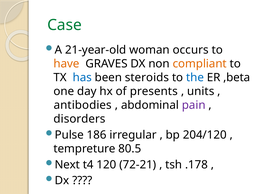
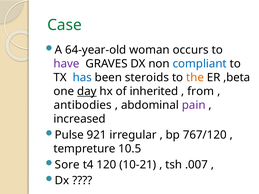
21-year-old: 21-year-old -> 64-year-old (96, 50)
have colour: orange -> purple (67, 64)
compliant colour: orange -> blue (200, 64)
the colour: blue -> orange (195, 78)
day underline: none -> present (87, 91)
presents: presents -> inherited (154, 91)
units: units -> from (201, 91)
disorders: disorders -> increased (80, 119)
186: 186 -> 921 (97, 135)
204/120: 204/120 -> 767/120 (205, 135)
80.5: 80.5 -> 10.5 (130, 149)
Next: Next -> Sore (67, 165)
72-21: 72-21 -> 10-21 (138, 165)
.178: .178 -> .007 (197, 165)
